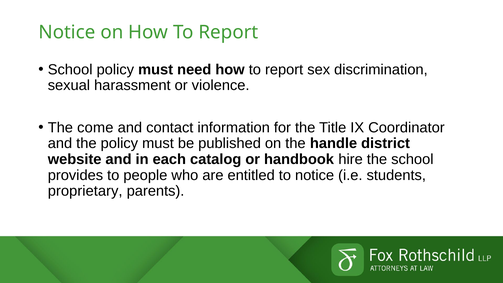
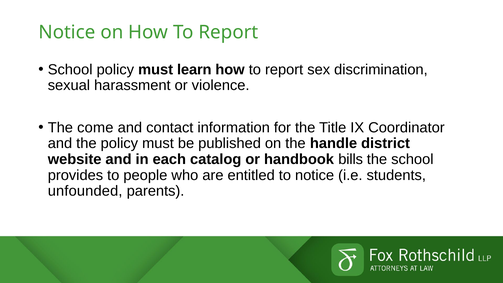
need: need -> learn (194, 70)
hire: hire -> bills (351, 159)
proprietary: proprietary -> unfounded (85, 191)
